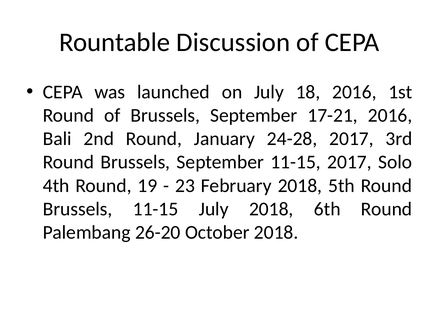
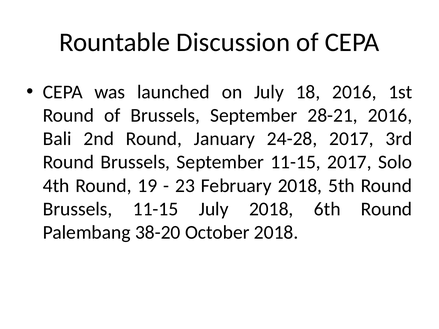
17-21: 17-21 -> 28-21 (333, 116)
26-20: 26-20 -> 38-20 (158, 233)
